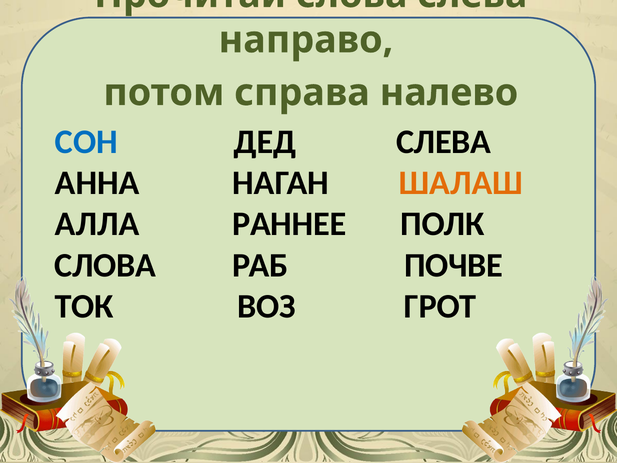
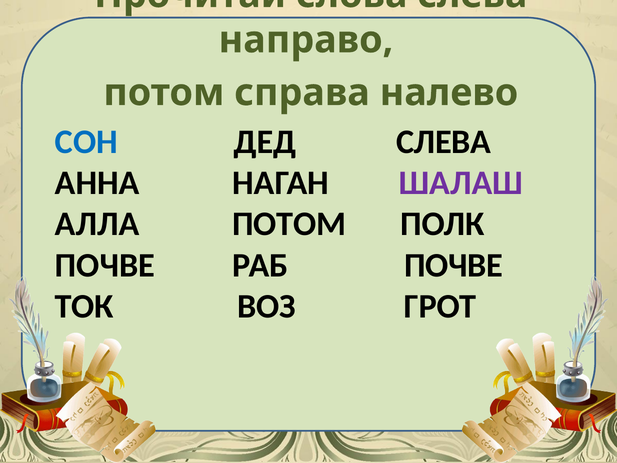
ШАЛАШ colour: orange -> purple (461, 183)
АЛЛА РАННЕЕ: РАННЕЕ -> ПОТОМ (289, 224)
СЛОВА: СЛОВА -> ПОЧВЕ (105, 265)
